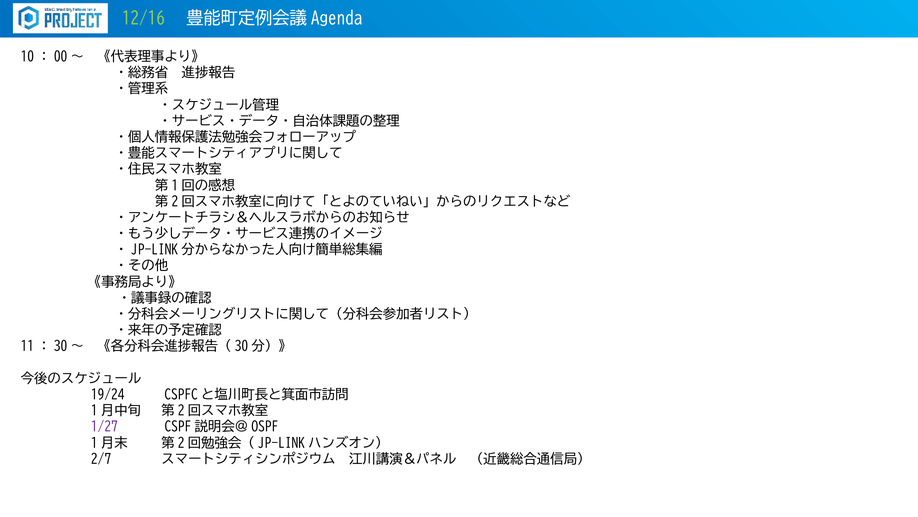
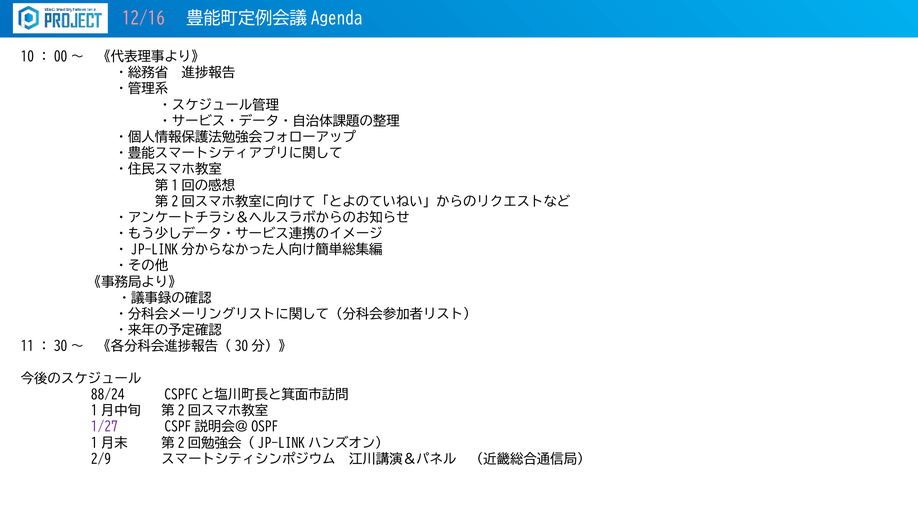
12/16 colour: light green -> pink (143, 19)
19/24: 19/24 -> 88/24 (108, 394)
2/7: 2/7 -> 2/9 (101, 459)
